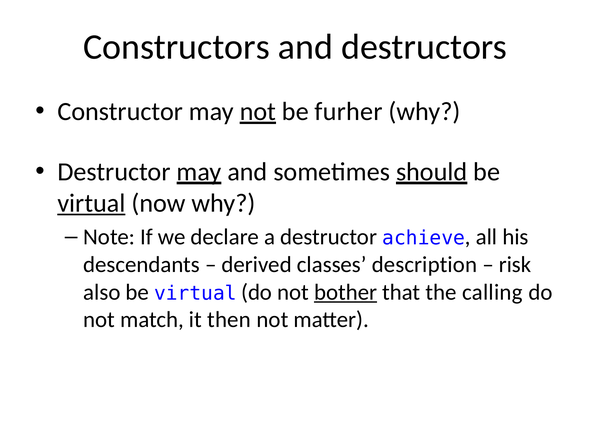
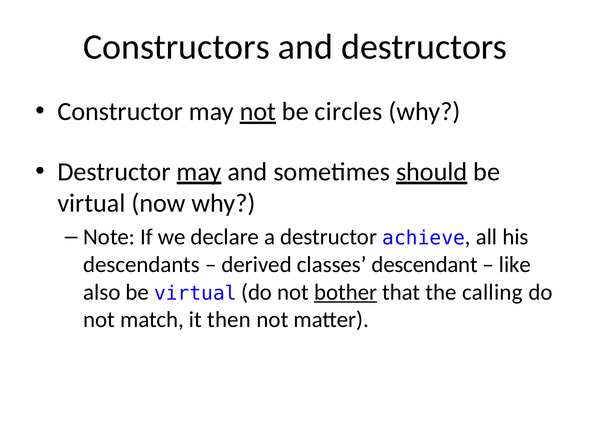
furher: furher -> circles (349, 111)
virtual underline: present -> none (91, 203)
description: description -> descendant (425, 264)
risk: risk -> like (515, 264)
